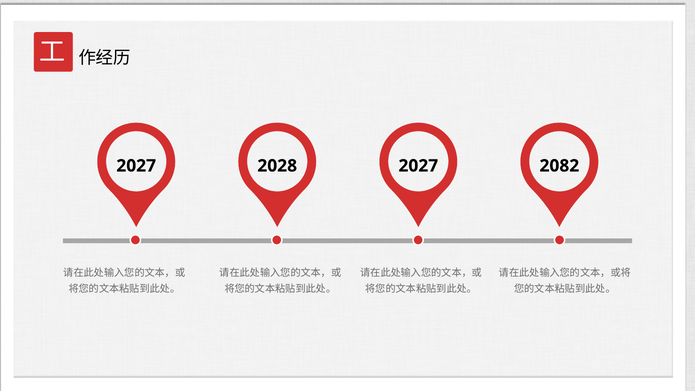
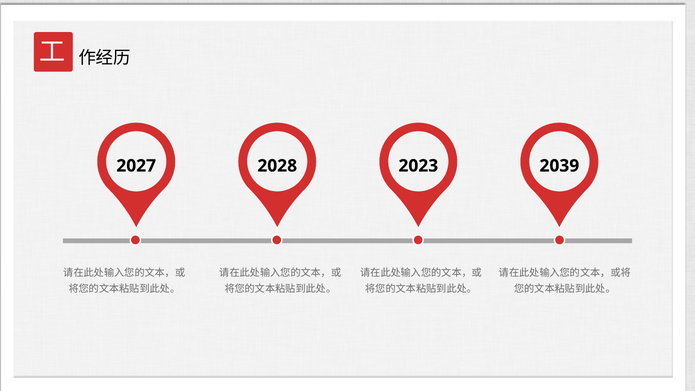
2028 2027: 2027 -> 2023 (418, 166)
2082: 2082 -> 2039 (559, 166)
